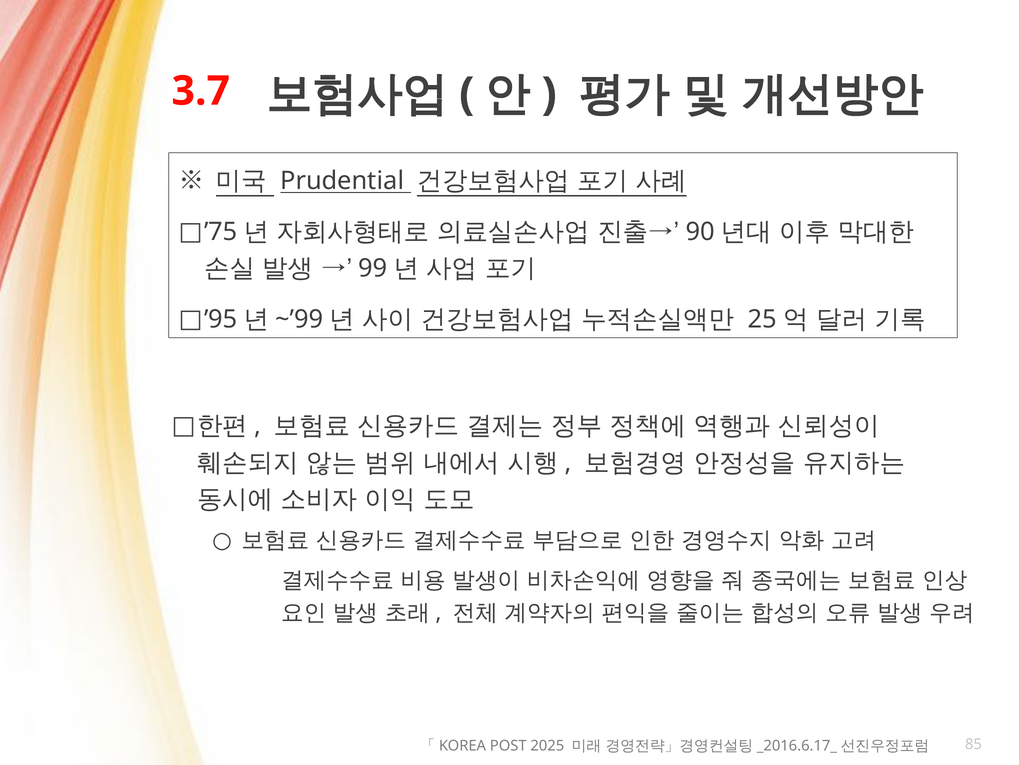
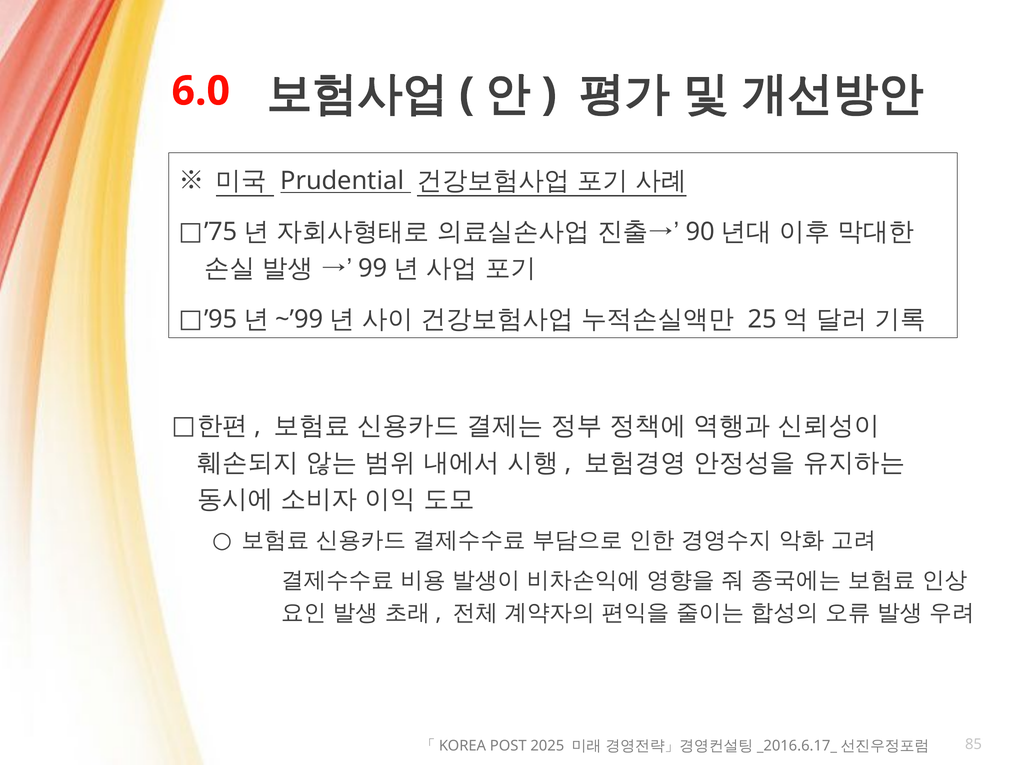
3.7: 3.7 -> 6.0 (201, 91)
